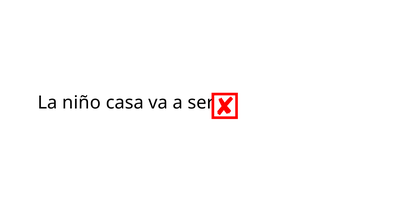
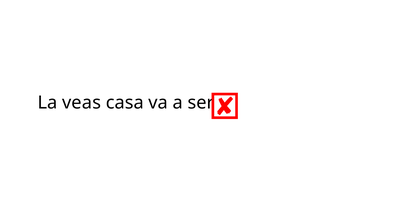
niño: niño -> veas (82, 103)
